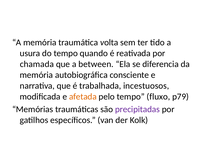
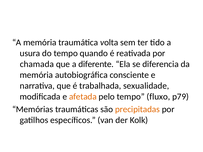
between: between -> diferente (96, 64)
incestuosos: incestuosos -> sexualidade (146, 86)
precipitadas colour: purple -> orange (137, 109)
